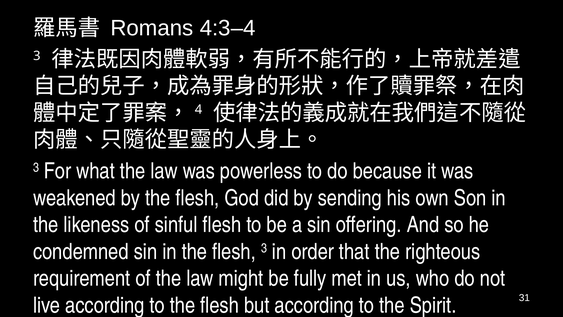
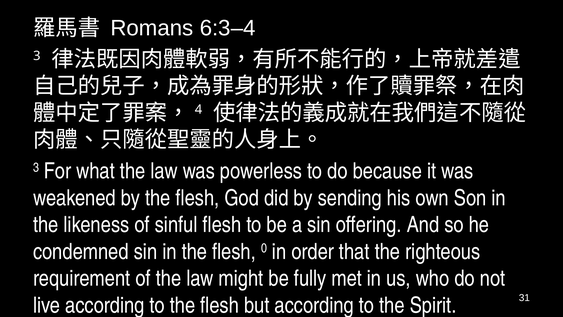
4:3–4: 4:3–4 -> 6:3–4 (228, 28)
flesh 3: 3 -> 0 (264, 248)
